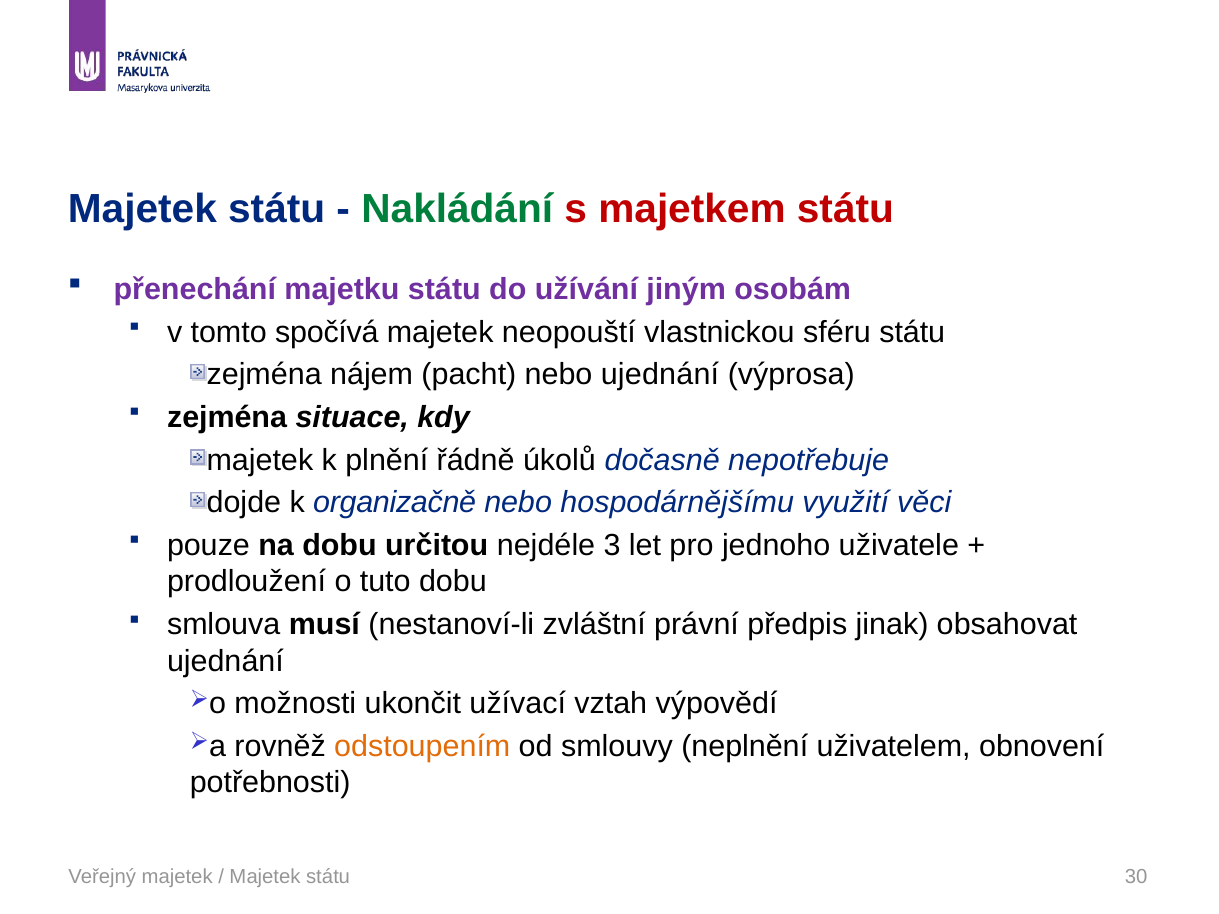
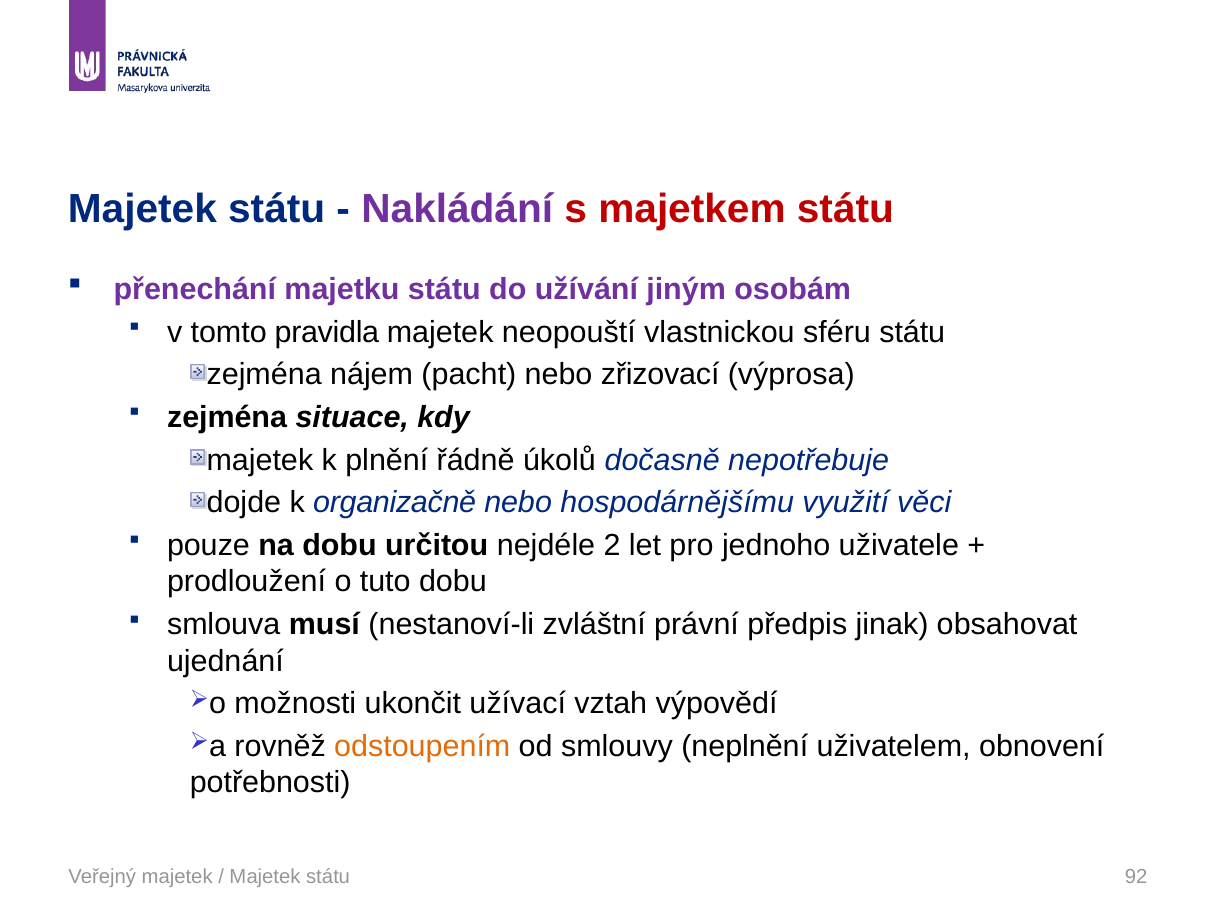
Nakládání colour: green -> purple (457, 209)
spočívá: spočívá -> pravidla (327, 332)
nebo ujednání: ujednání -> zřizovací (660, 375)
3: 3 -> 2 (612, 545)
30: 30 -> 92 (1136, 877)
